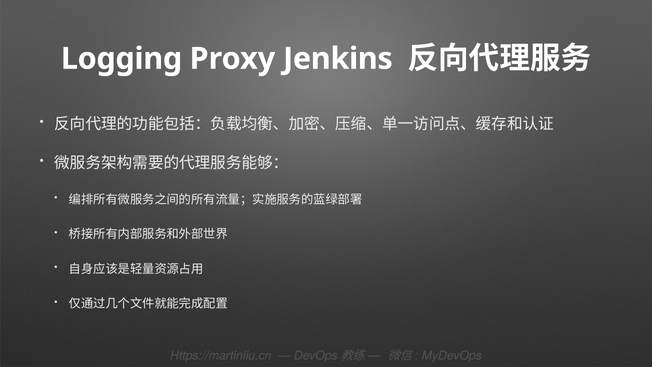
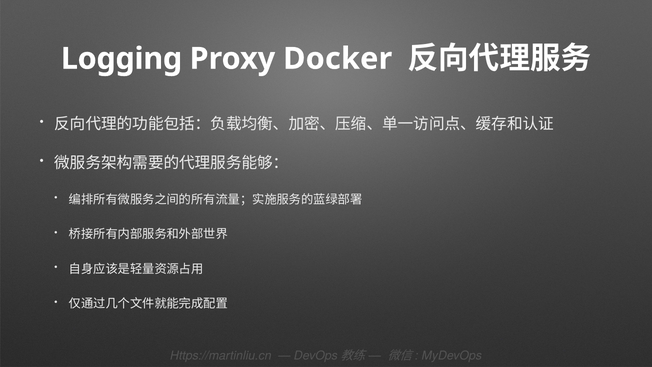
Jenkins: Jenkins -> Docker (338, 59)
